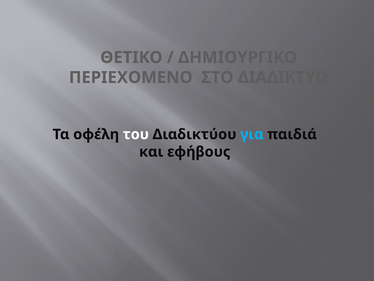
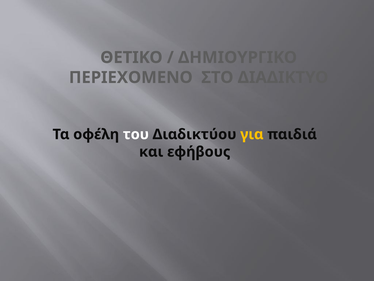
για colour: light blue -> yellow (252, 134)
